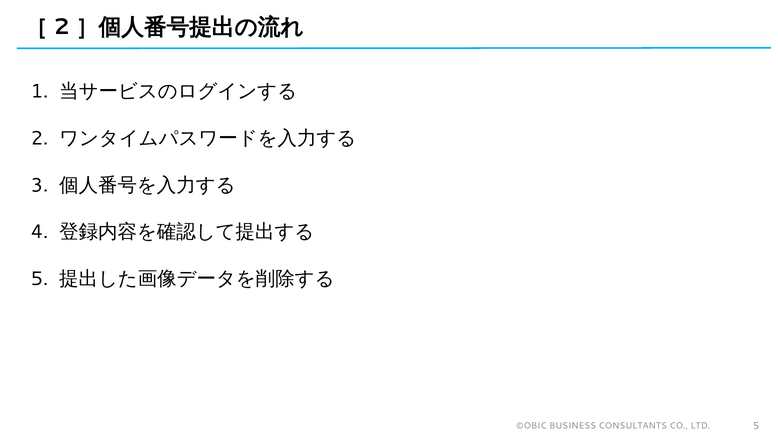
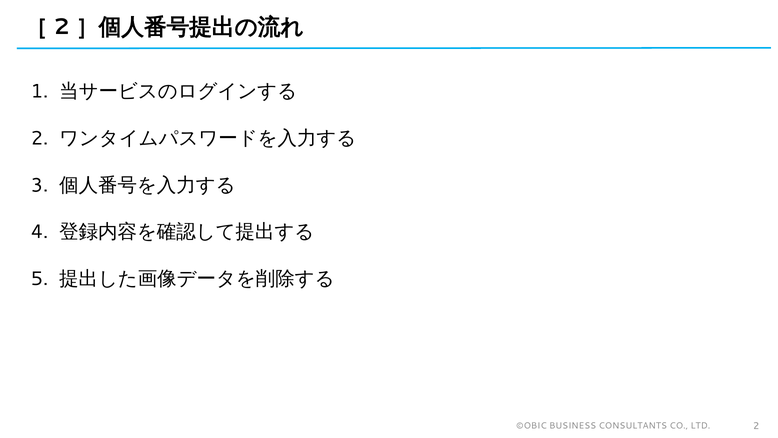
LTD 5: 5 -> 2 (756, 426)
